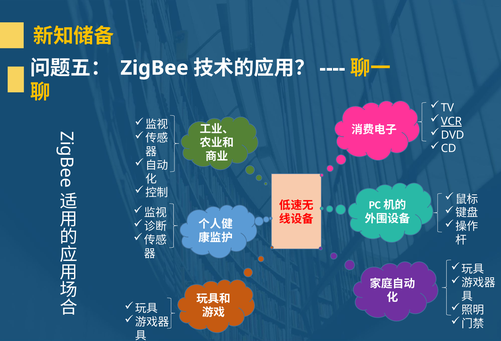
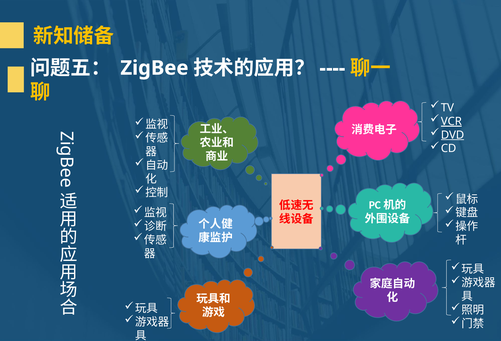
DVD underline: none -> present (453, 135)
